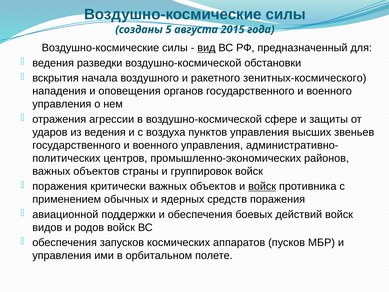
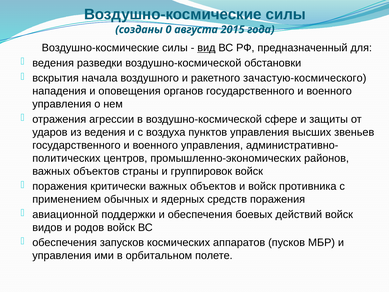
5: 5 -> 0 (169, 30)
зенитных-космического: зенитных-космического -> зачастую-космического (305, 78)
войск underline: present -> none (262, 186)
